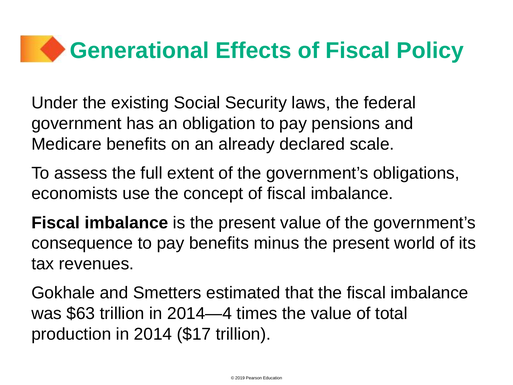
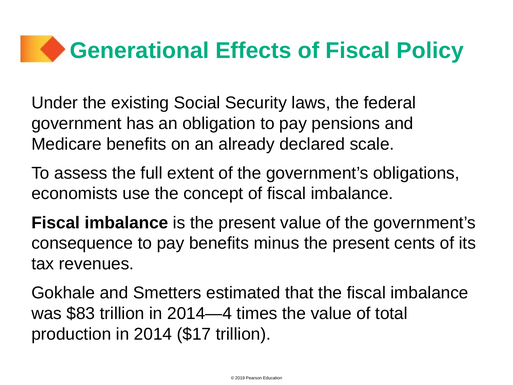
world: world -> cents (415, 243)
$63: $63 -> $83 (81, 313)
